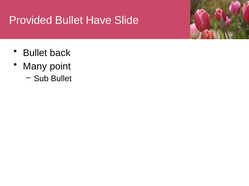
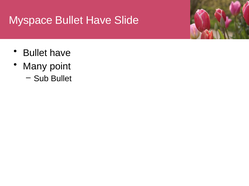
Provided: Provided -> Myspace (31, 20)
back: back -> have (60, 53)
